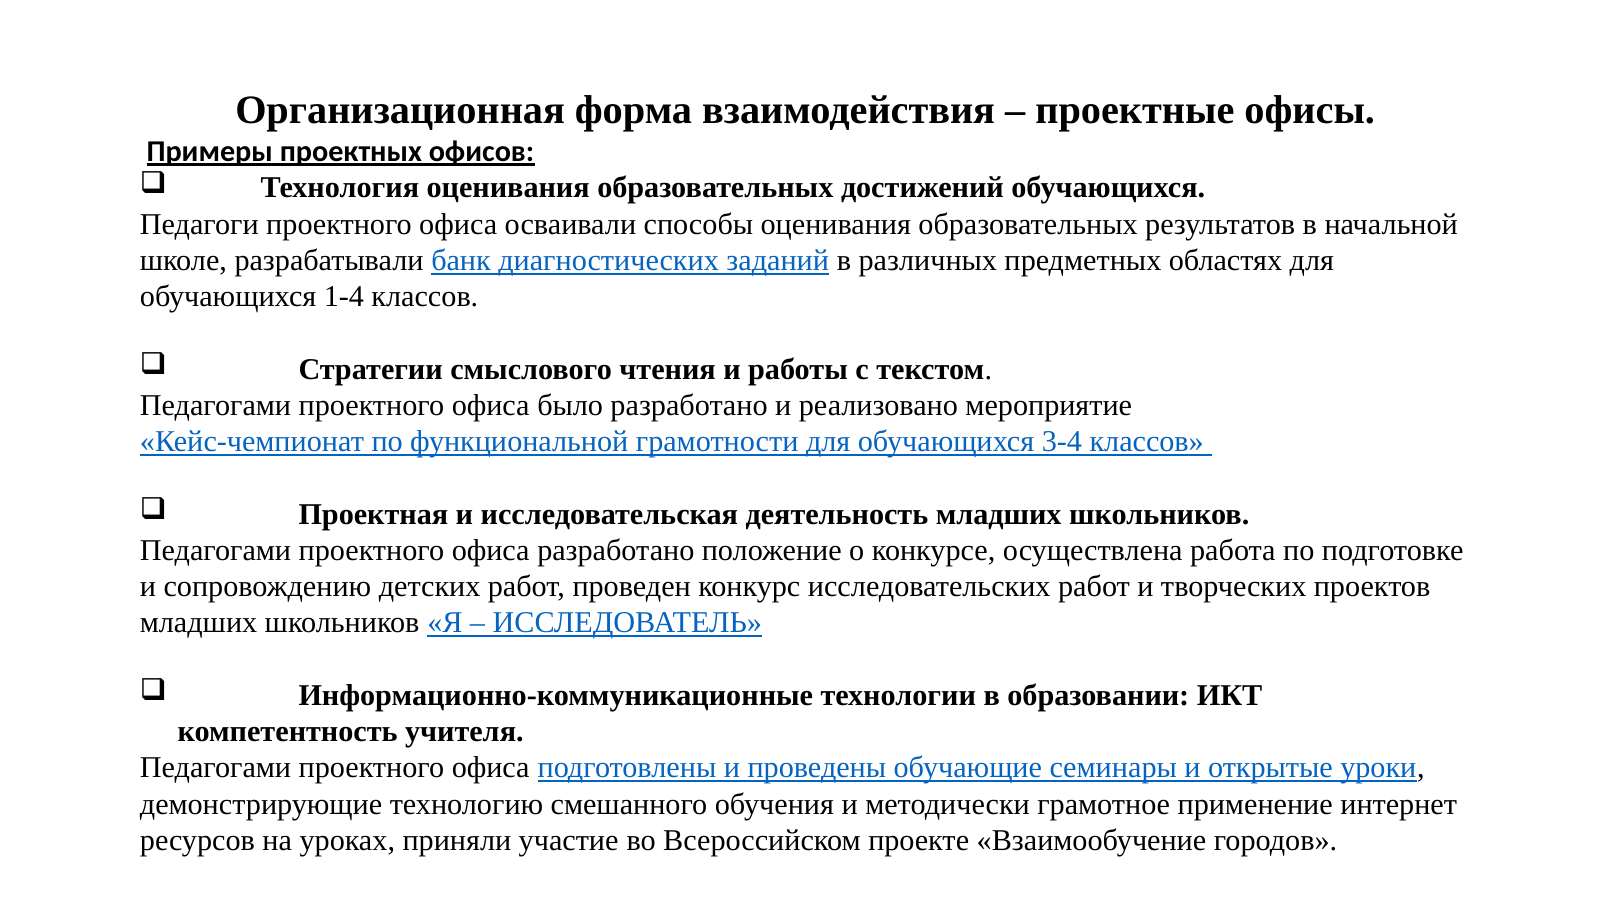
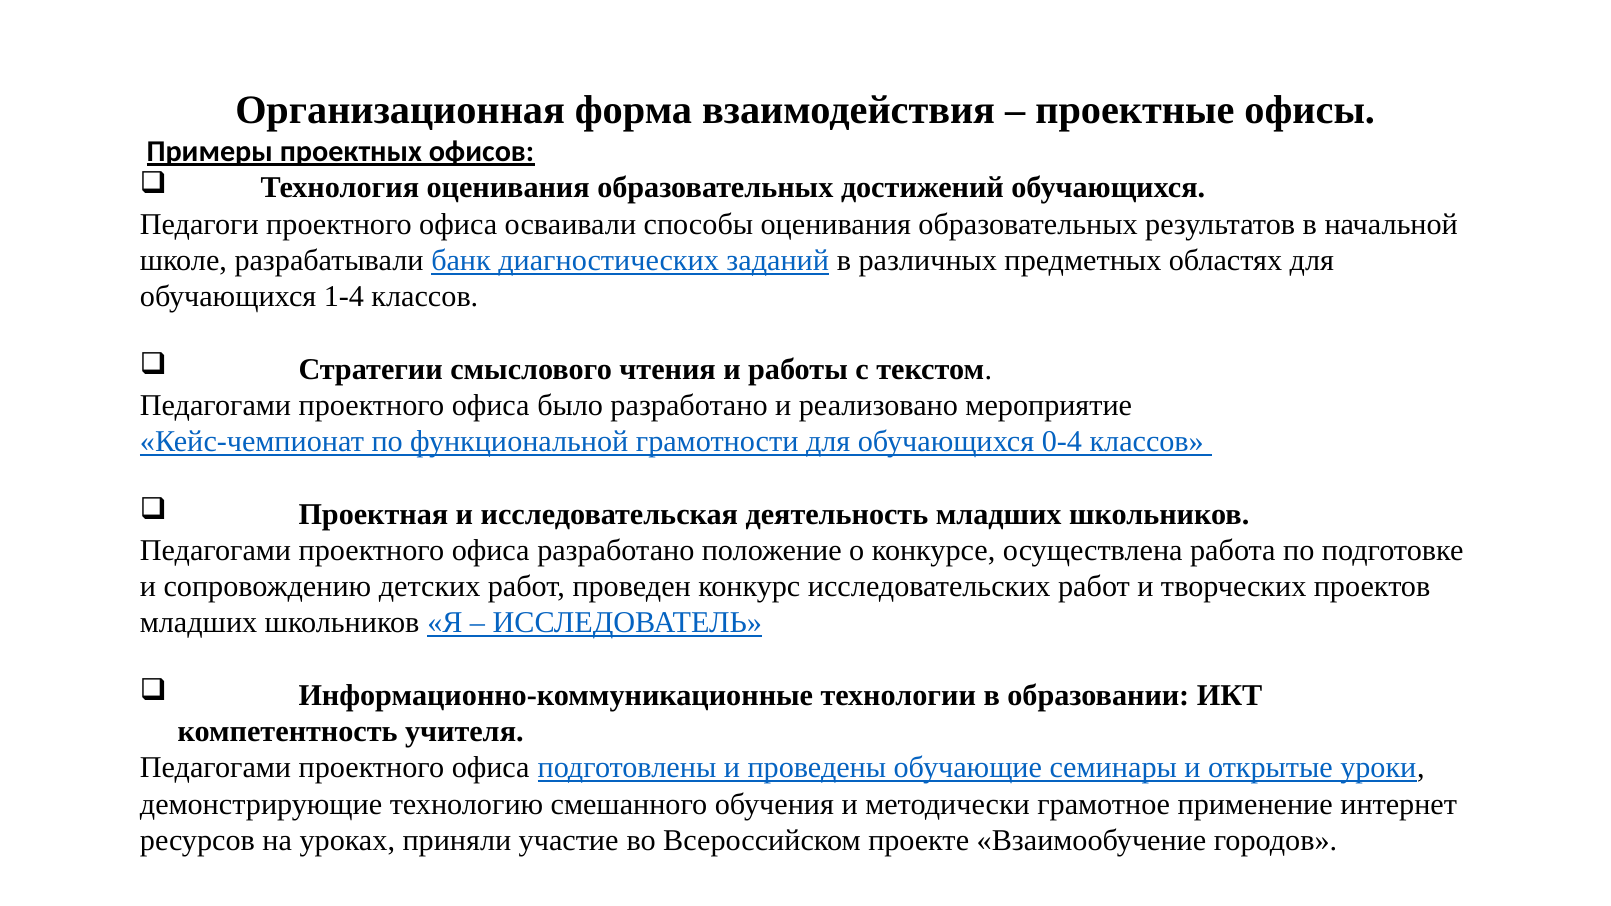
3-4: 3-4 -> 0-4 (1062, 442)
